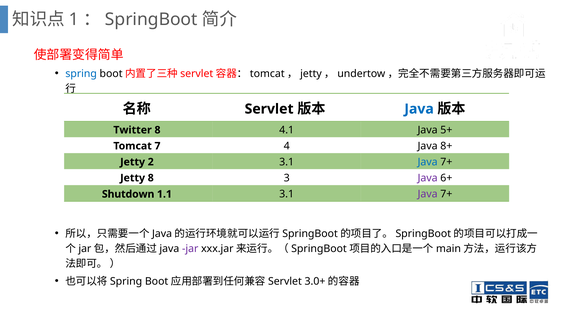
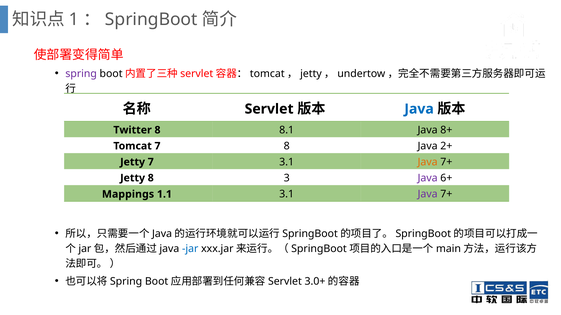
spring colour: blue -> purple (81, 74)
4.1: 4.1 -> 8.1 (287, 130)
5+: 5+ -> 8+ (446, 130)
4: 4 -> 8 (287, 146)
8+: 8+ -> 2+ (446, 146)
Jetty 2: 2 -> 7 (151, 162)
Java colour: blue -> orange (428, 162)
Shutdown: Shutdown -> Mappings (128, 194)
jar colour: purple -> blue (190, 249)
